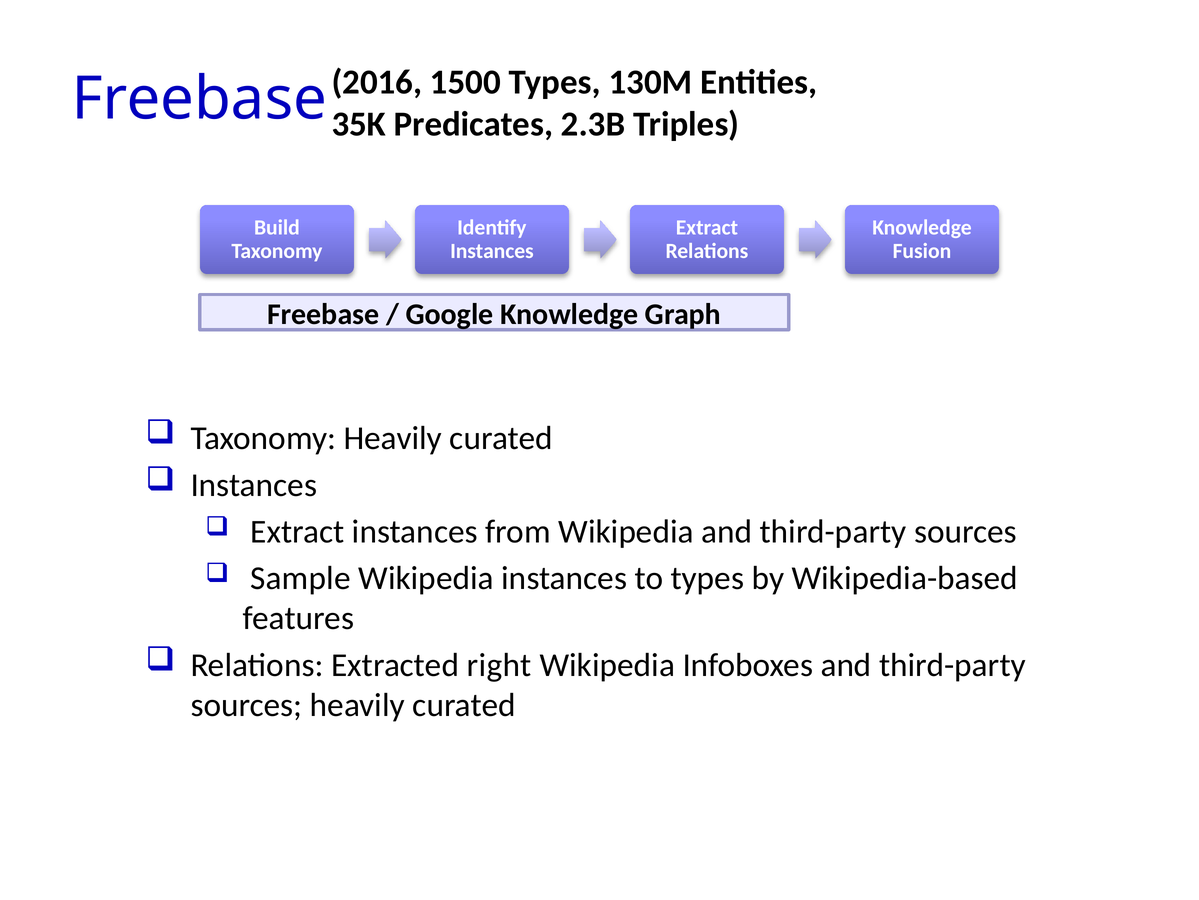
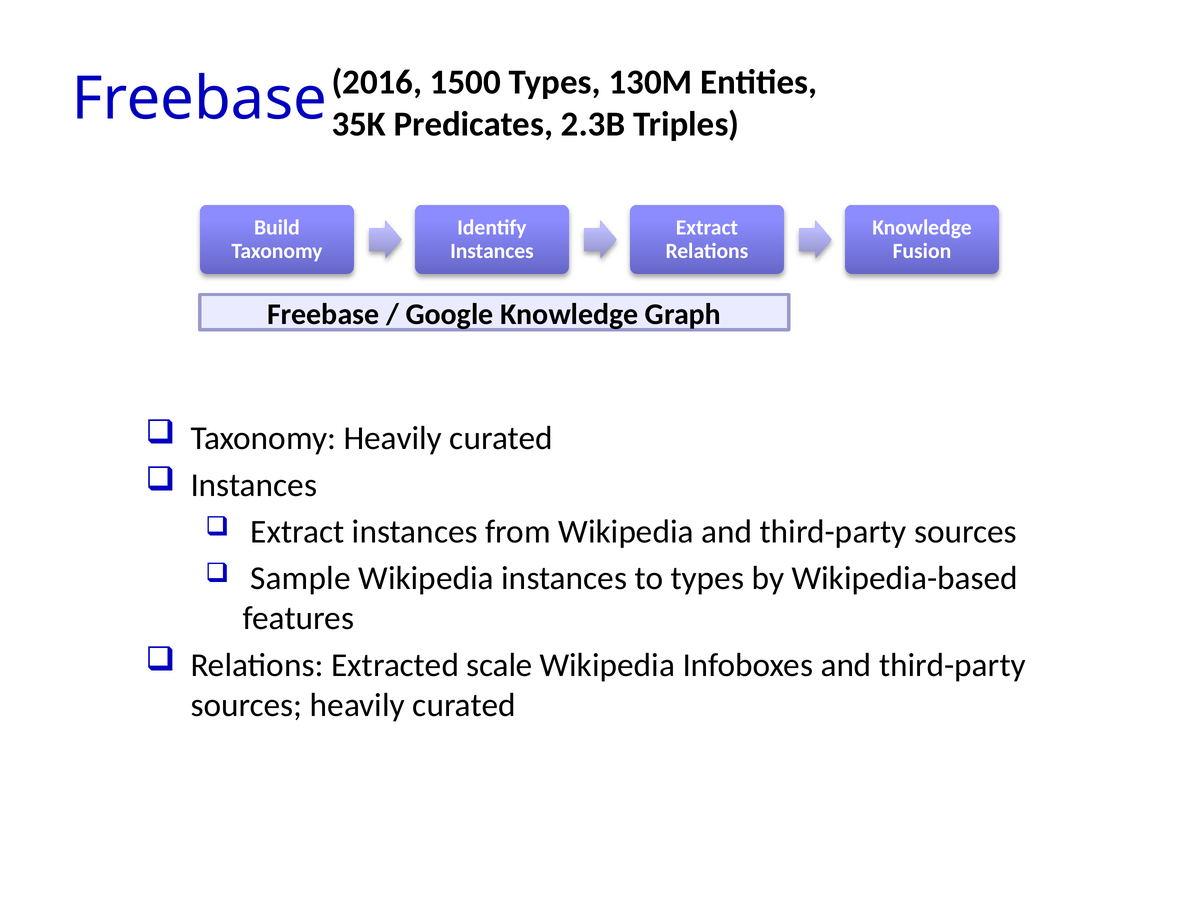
right: right -> scale (499, 665)
